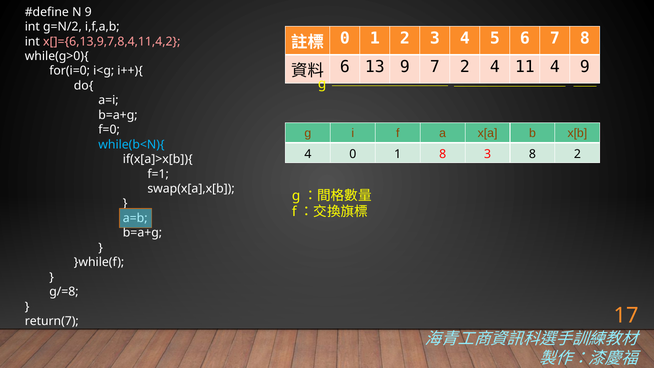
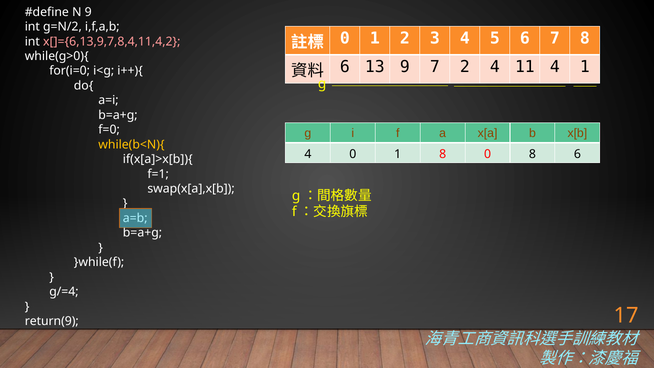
4 9: 9 -> 1 (585, 67)
while(b<N){ colour: light blue -> yellow (131, 144)
8 3: 3 -> 0 (488, 154)
8 2: 2 -> 6 (577, 154)
g/=8: g/=8 -> g/=4 (64, 292)
return(7: return(7 -> return(9 (52, 321)
